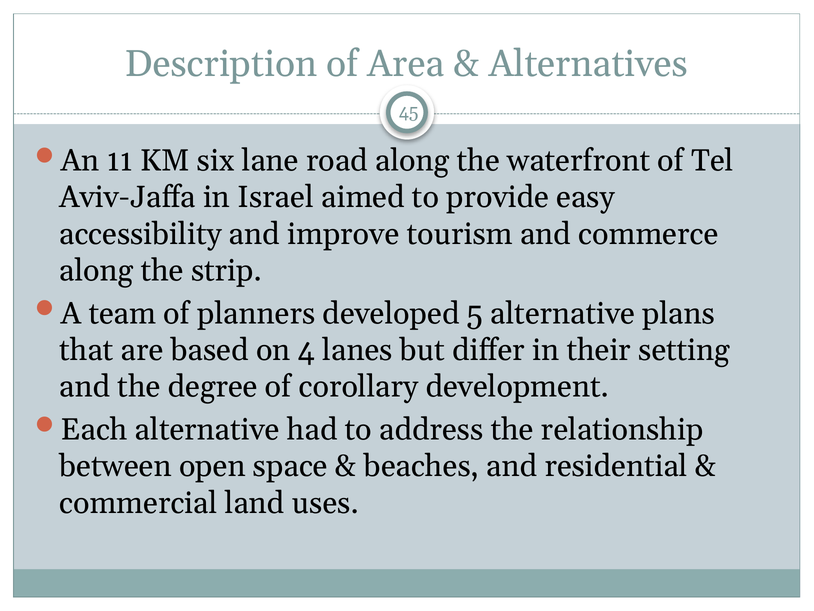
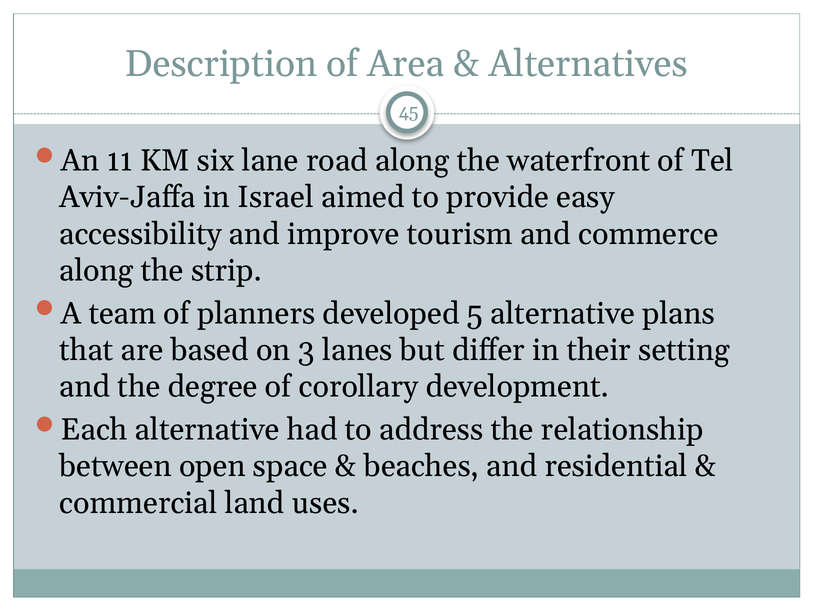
4: 4 -> 3 (306, 350)
